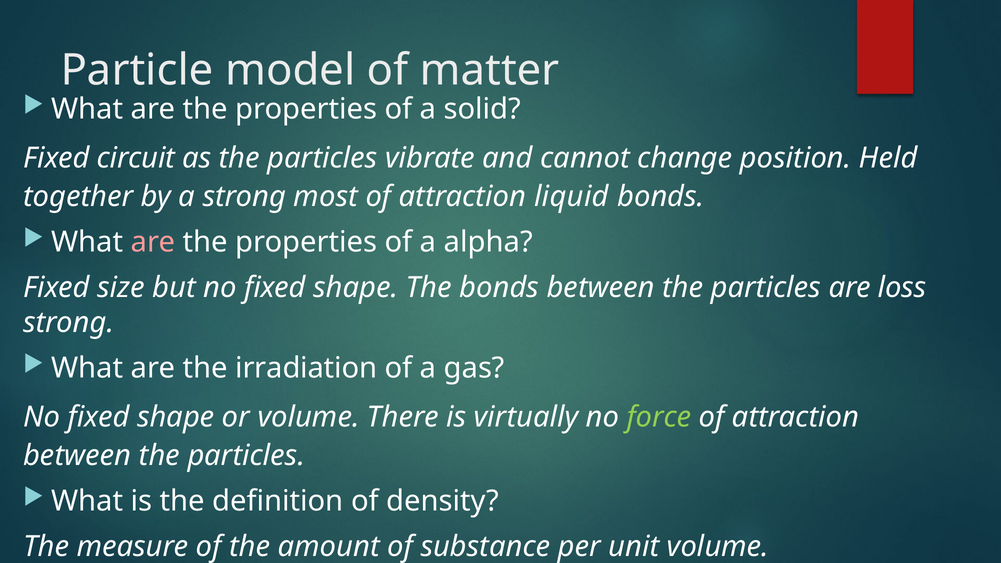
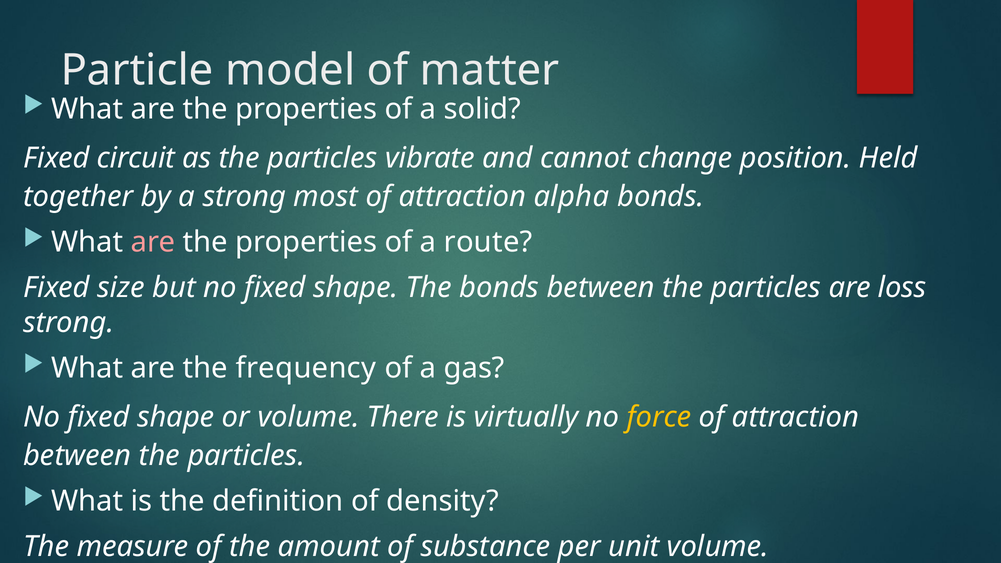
liquid: liquid -> alpha (571, 197)
alpha: alpha -> route (488, 242)
irradiation: irradiation -> frequency (306, 368)
force colour: light green -> yellow (659, 417)
